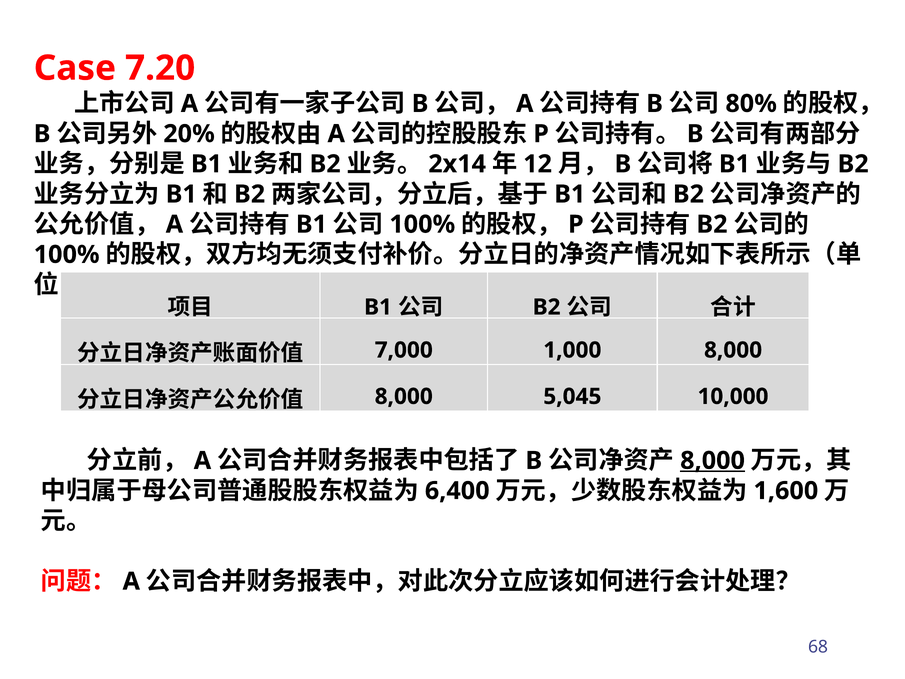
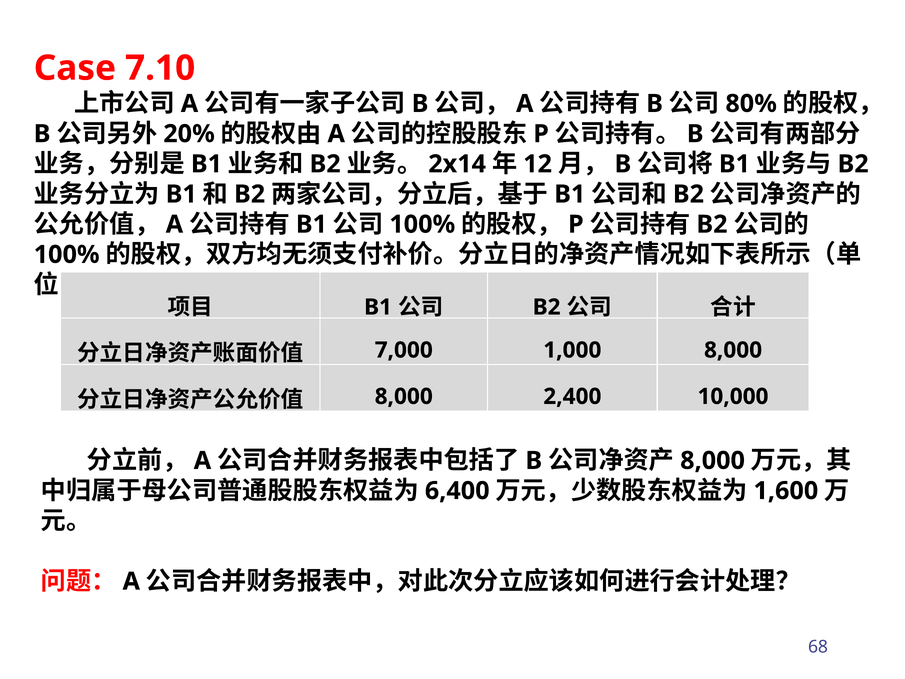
7.20: 7.20 -> 7.10 (160, 68)
5,045: 5,045 -> 2,400 (572, 396)
8,000 underline: present -> none (713, 460)
